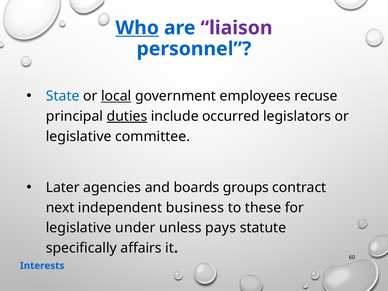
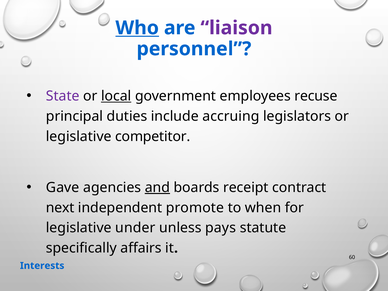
State colour: blue -> purple (63, 96)
duties underline: present -> none (127, 116)
occurred: occurred -> accruing (231, 116)
committee: committee -> competitor (153, 136)
Later: Later -> Gave (63, 188)
and underline: none -> present (157, 188)
groups: groups -> receipt (246, 188)
business: business -> promote (195, 208)
these: these -> when (263, 208)
